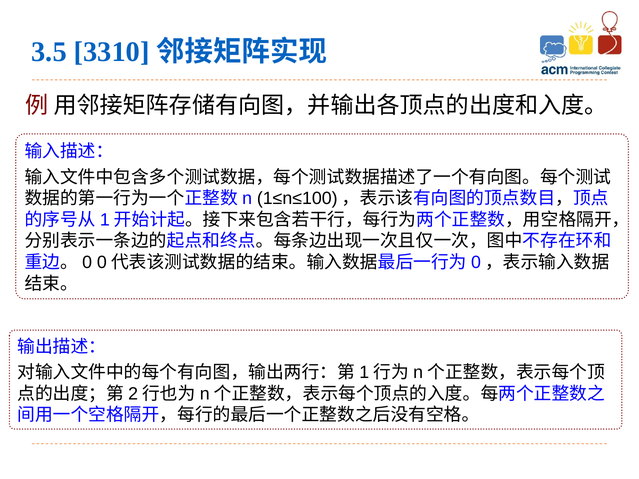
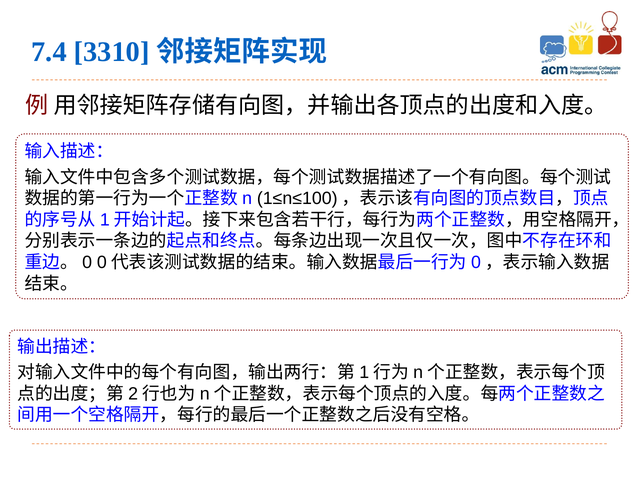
3.5: 3.5 -> 7.4 (49, 52)
